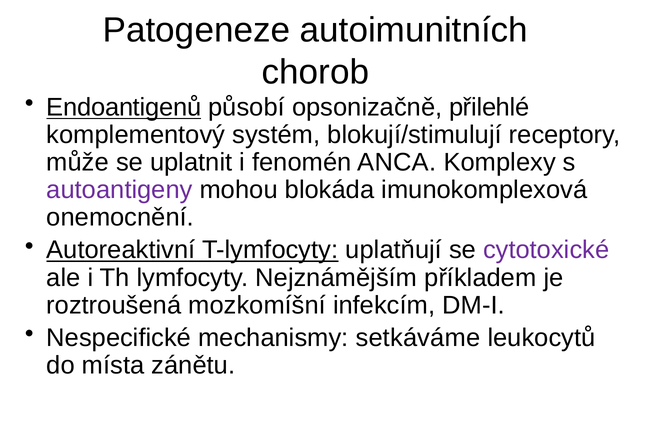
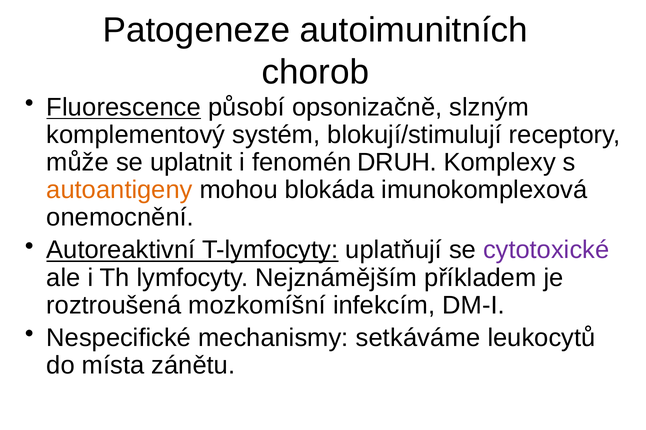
Endoantigenů: Endoantigenů -> Fluorescence (124, 107)
přilehlé: přilehlé -> slzným (489, 107)
ANCA: ANCA -> DRUH (397, 163)
autoantigeny colour: purple -> orange (120, 190)
